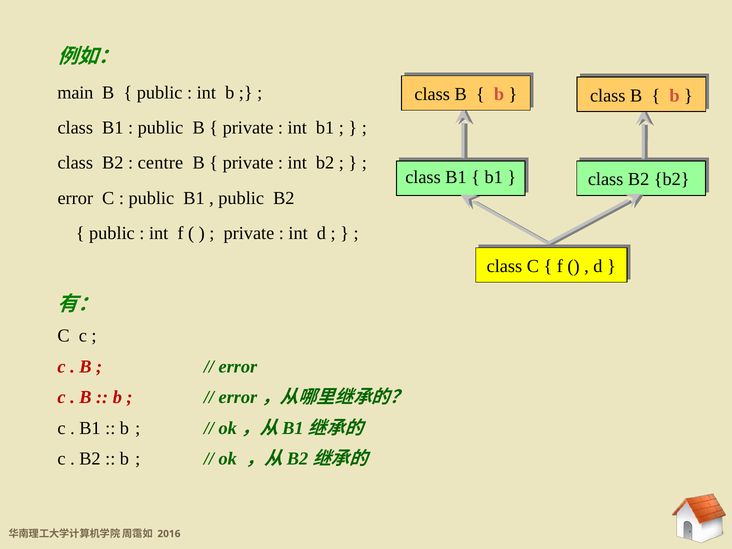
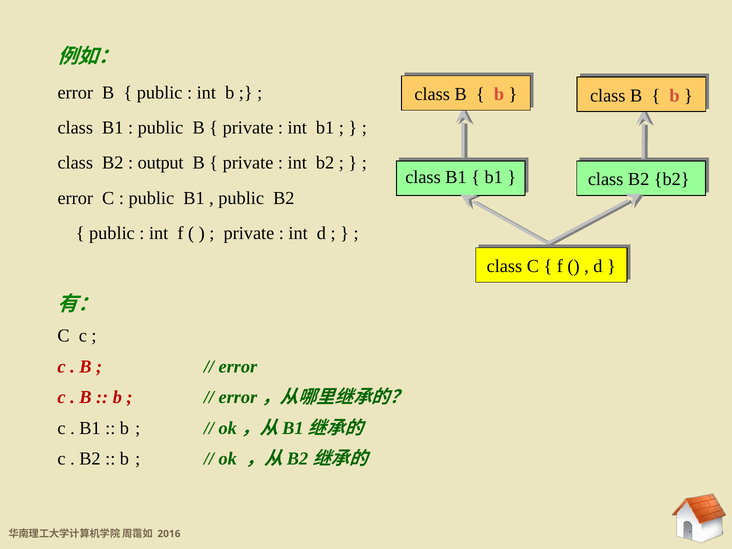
main: main -> error (75, 93)
centre: centre -> output (161, 163)
